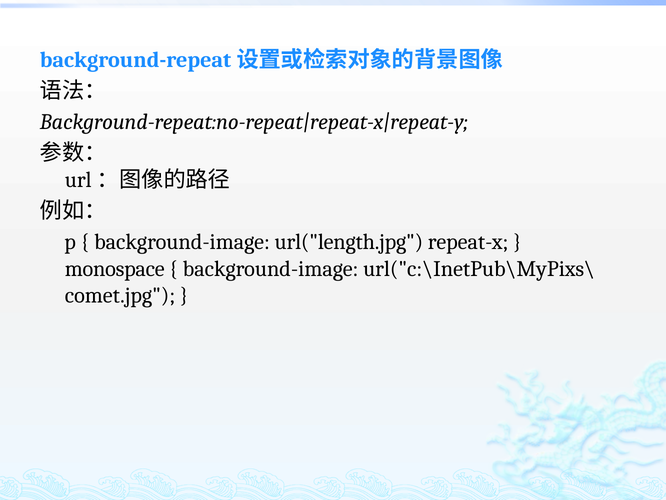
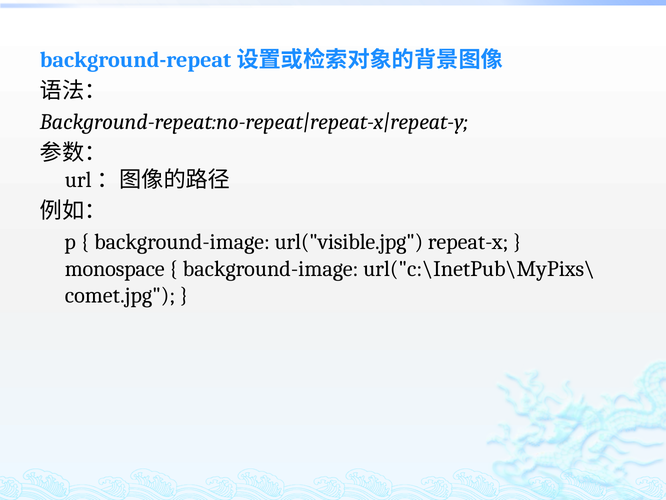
url("length.jpg: url("length.jpg -> url("visible.jpg (349, 242)
